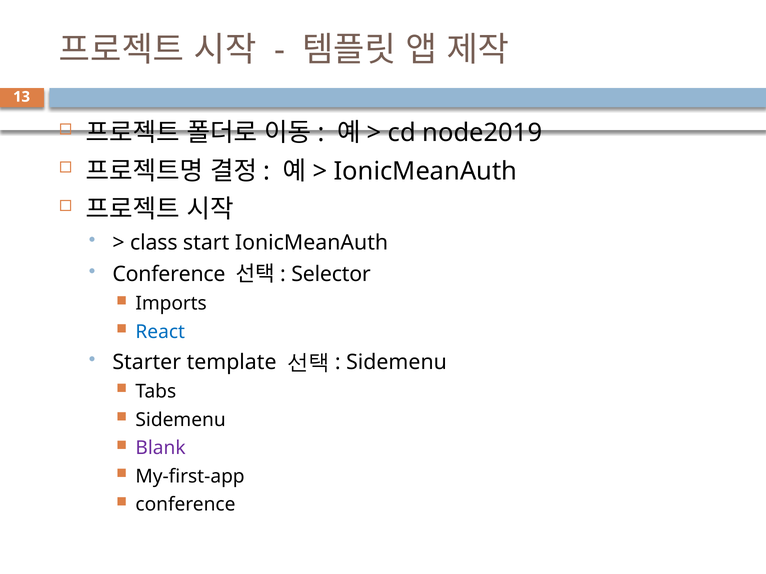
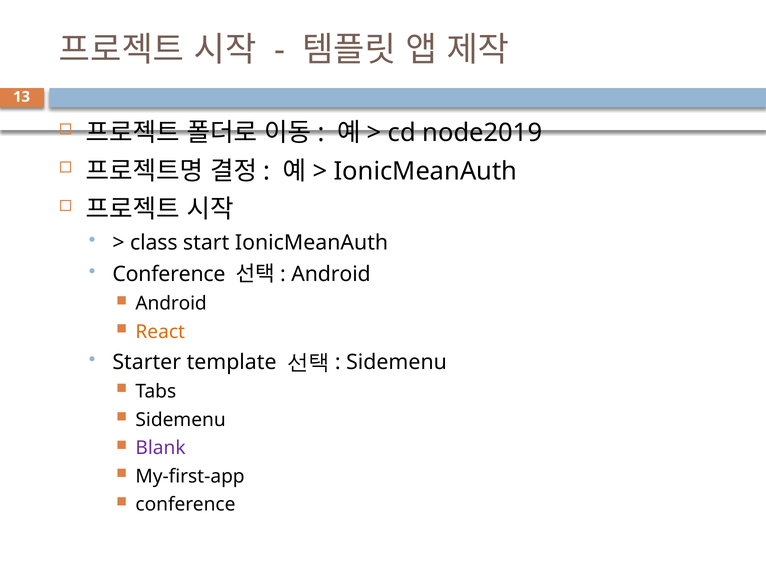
Selector: Selector -> Android (331, 274)
Imports: Imports -> Android (171, 304)
React colour: blue -> orange (160, 332)
